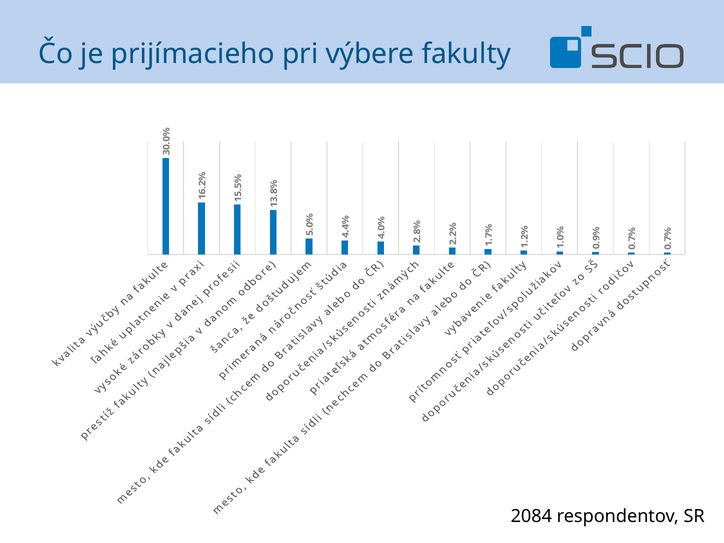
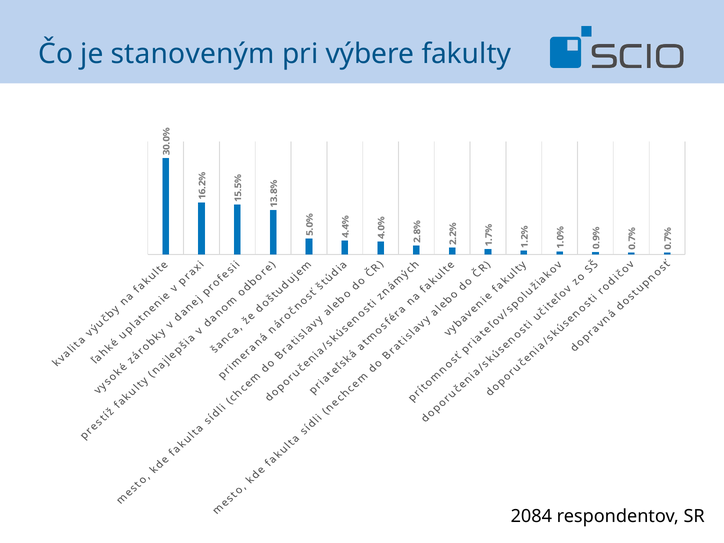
prijímacieho: prijímacieho -> stanoveným (193, 54)
